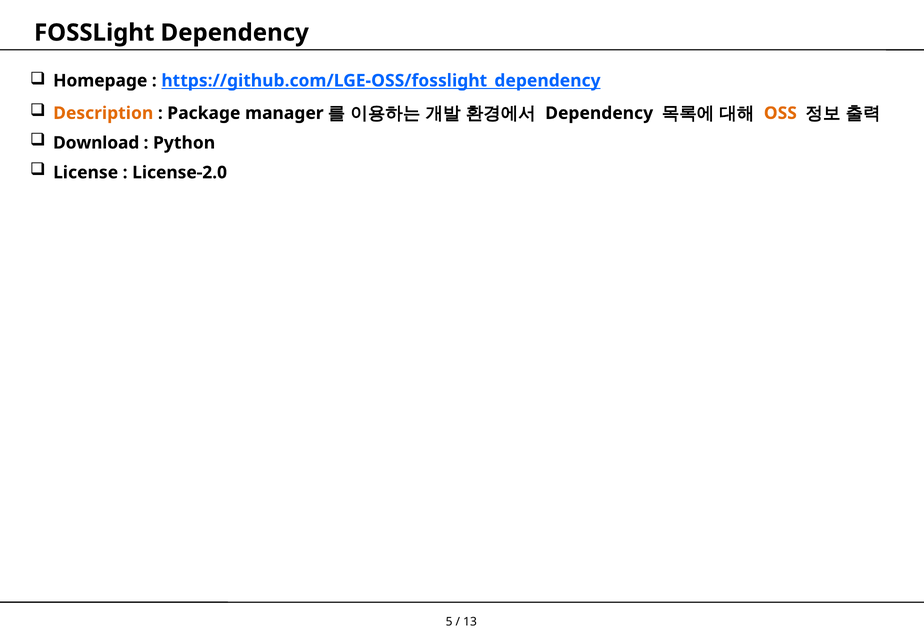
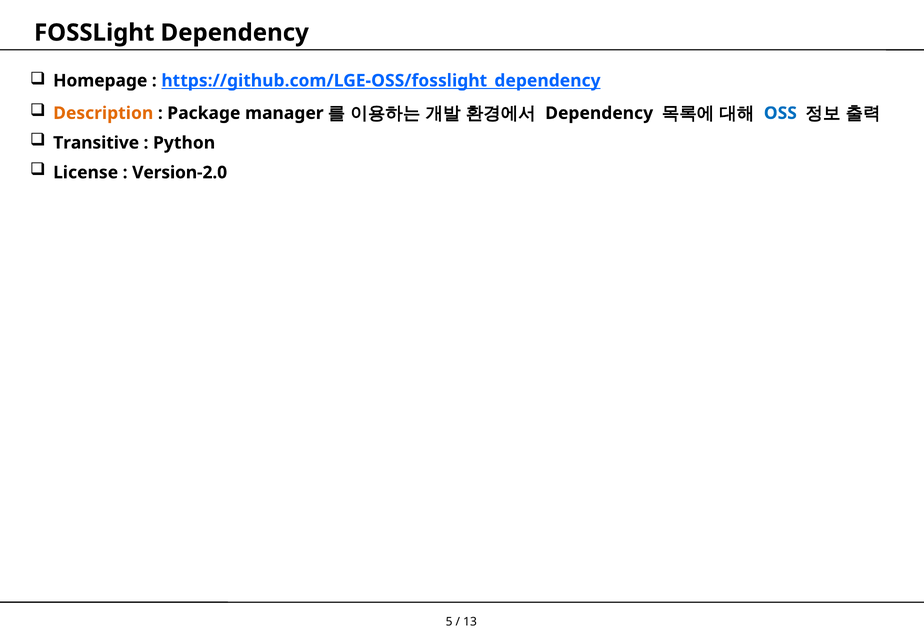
OSS colour: orange -> blue (780, 113)
Download: Download -> Transitive (96, 143)
License-2.0: License-2.0 -> Version-2.0 (180, 172)
